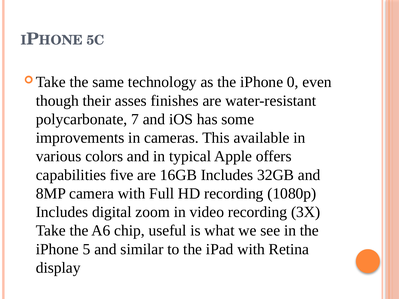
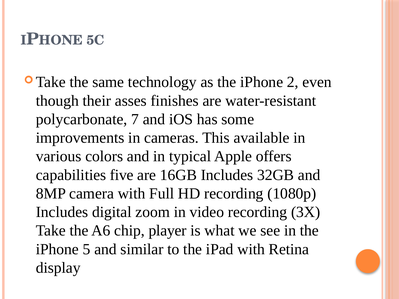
0: 0 -> 2 (293, 82)
useful: useful -> player (168, 231)
